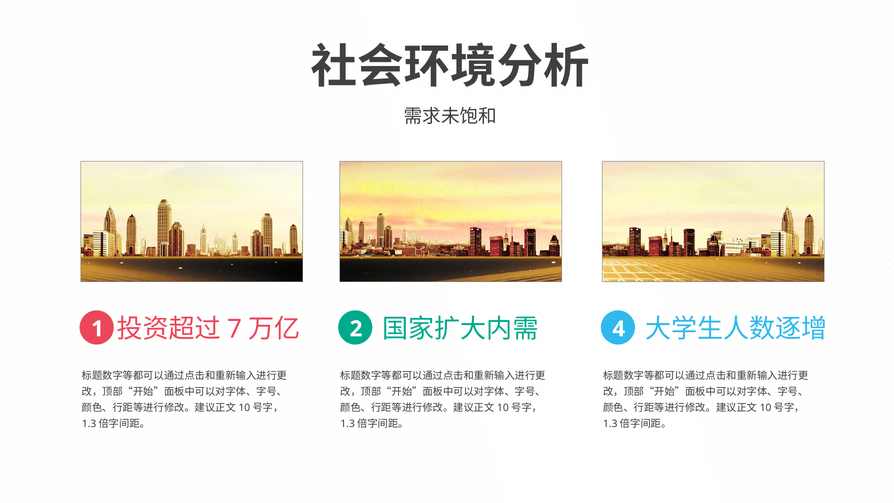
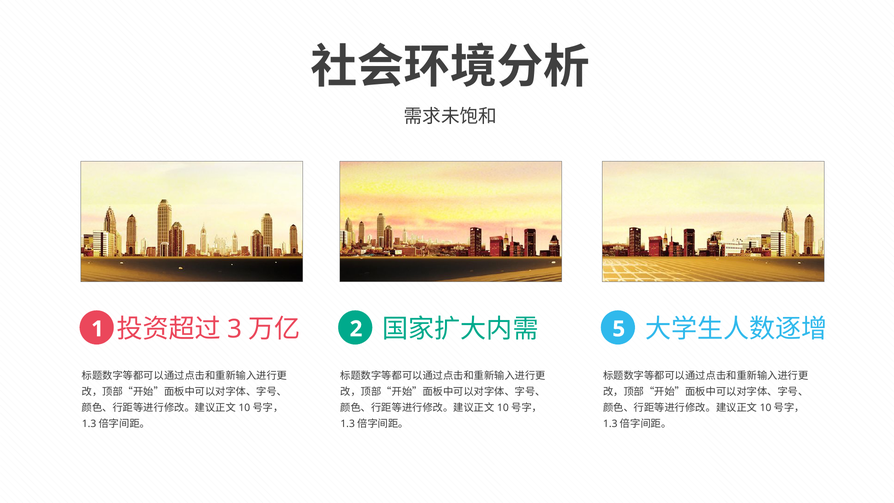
7: 7 -> 3 (235, 329)
4: 4 -> 5 (619, 329)
